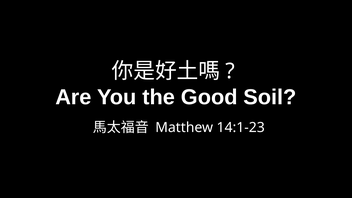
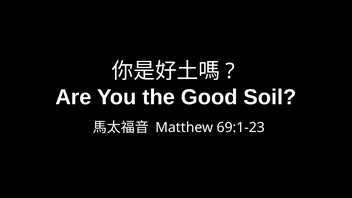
14:1-23: 14:1-23 -> 69:1-23 (241, 127)
